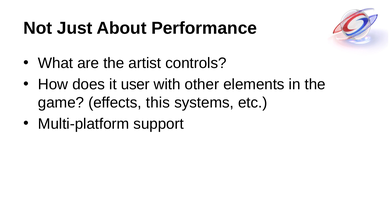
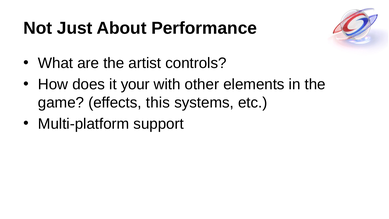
user: user -> your (135, 84)
